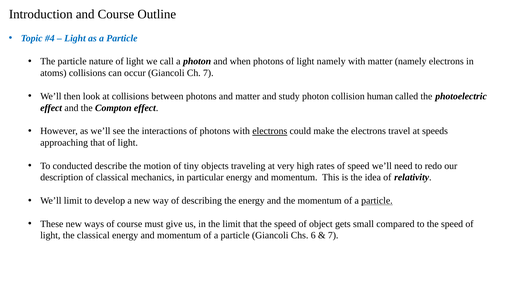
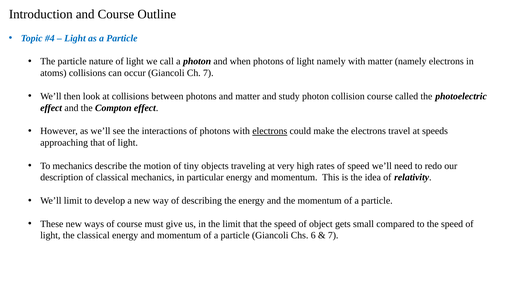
collision human: human -> course (380, 96)
To conducted: conducted -> mechanics (73, 166)
particle underline: present -> none (377, 201)
